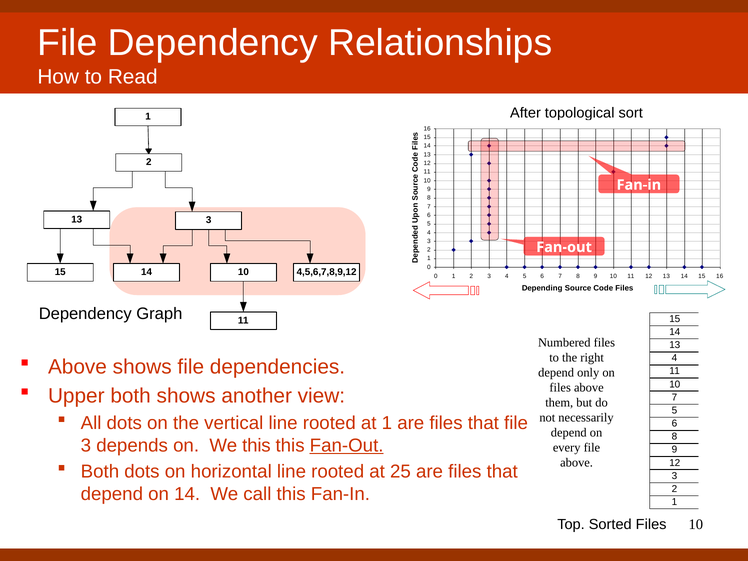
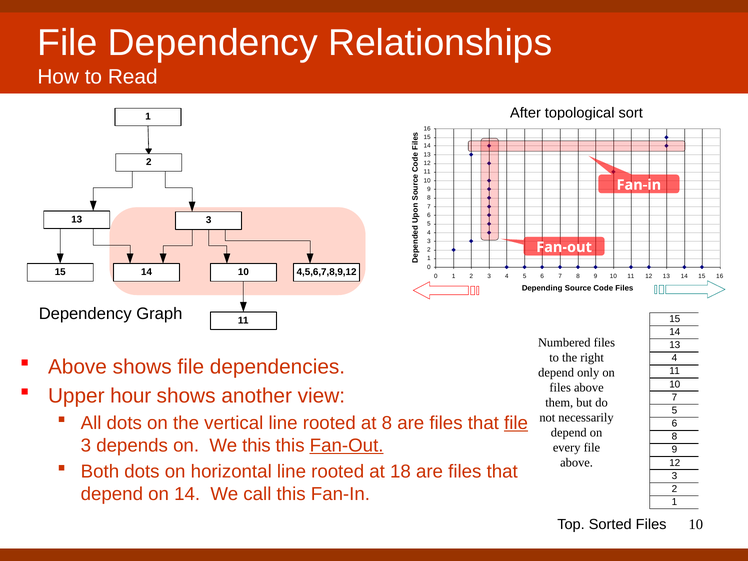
Upper both: both -> hour (131, 396)
at 1: 1 -> 8 (387, 423)
file underline: none -> present (516, 423)
25: 25 -> 18 (400, 472)
